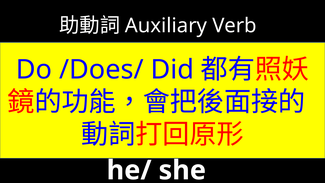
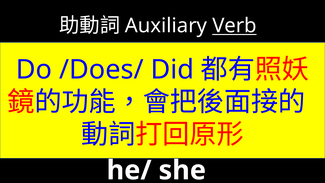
Verb underline: none -> present (234, 26)
